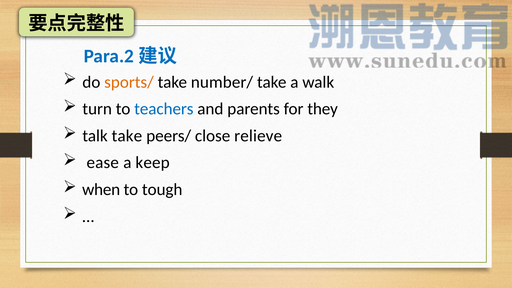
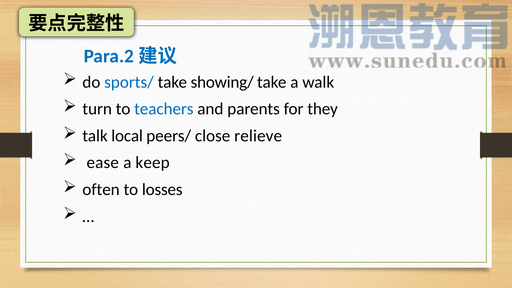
sports/ colour: orange -> blue (129, 82)
number/: number/ -> showing/ (222, 82)
talk take: take -> local (127, 136)
when: when -> often (101, 190)
tough: tough -> losses (162, 190)
